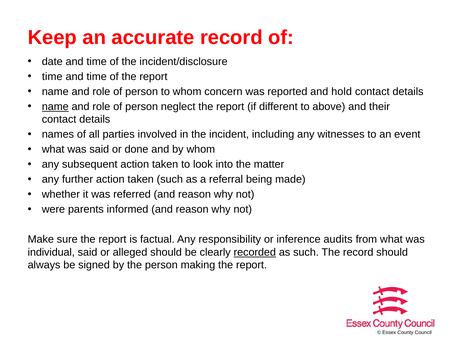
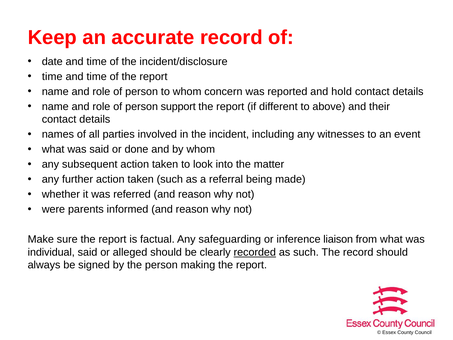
name underline: present -> none (55, 107)
neglect: neglect -> support (178, 107)
responsibility: responsibility -> safeguarding (230, 239)
audits: audits -> liaison (338, 239)
